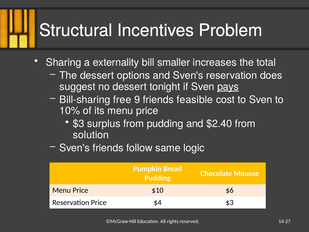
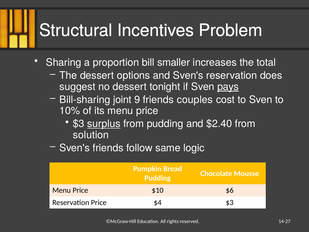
externality: externality -> proportion (116, 63)
free: free -> joint (122, 100)
feasible: feasible -> couples (195, 100)
surplus underline: none -> present (104, 124)
